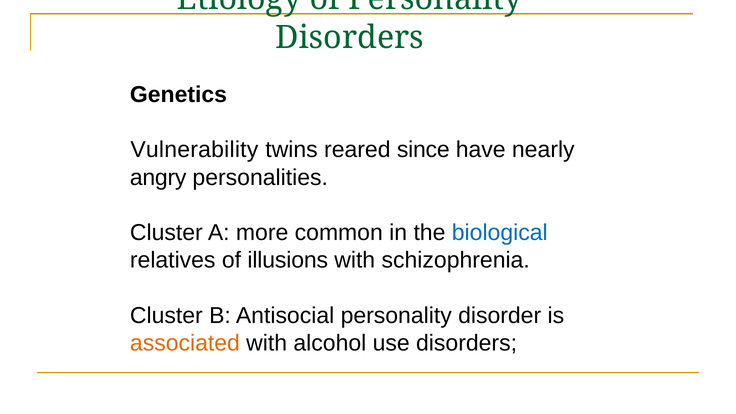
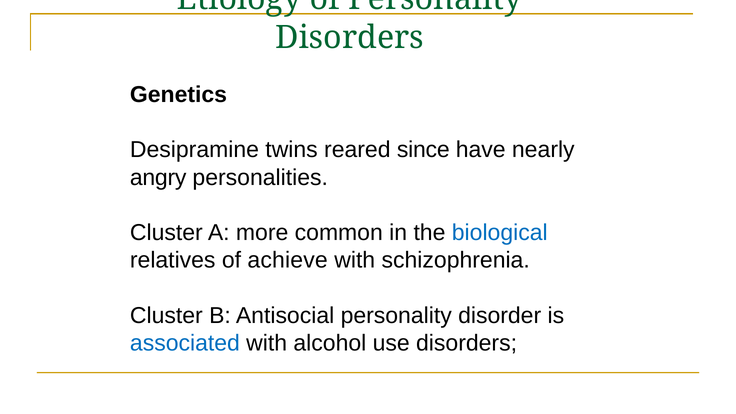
Vulnerability: Vulnerability -> Desipramine (194, 150)
illusions: illusions -> achieve (288, 260)
associated colour: orange -> blue (185, 343)
